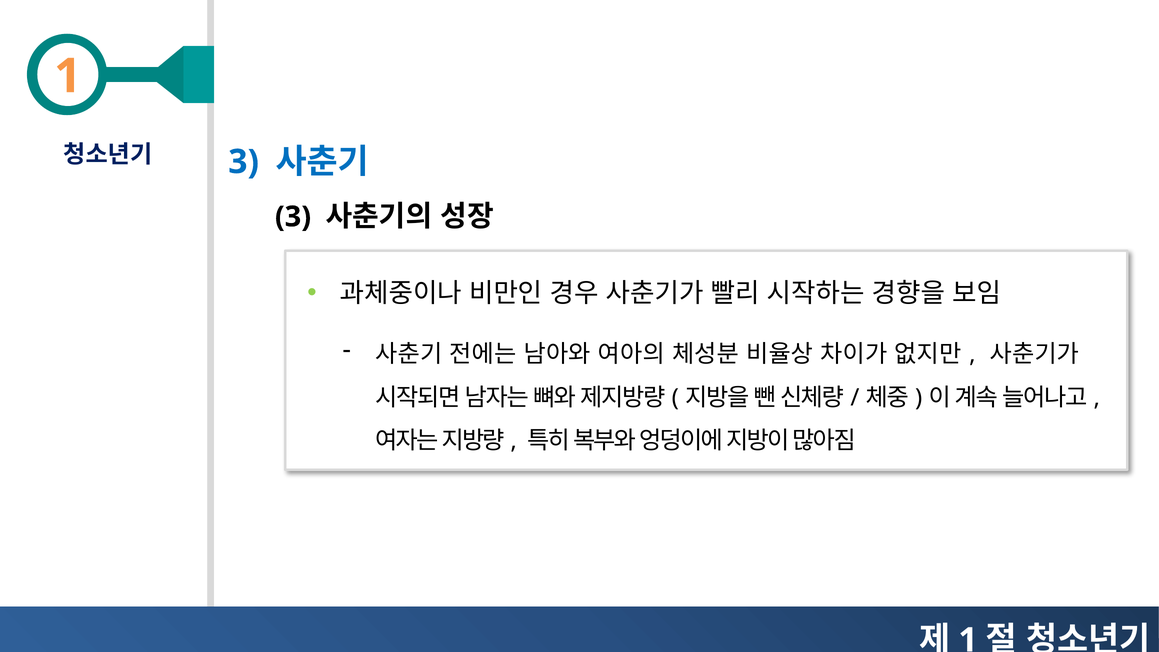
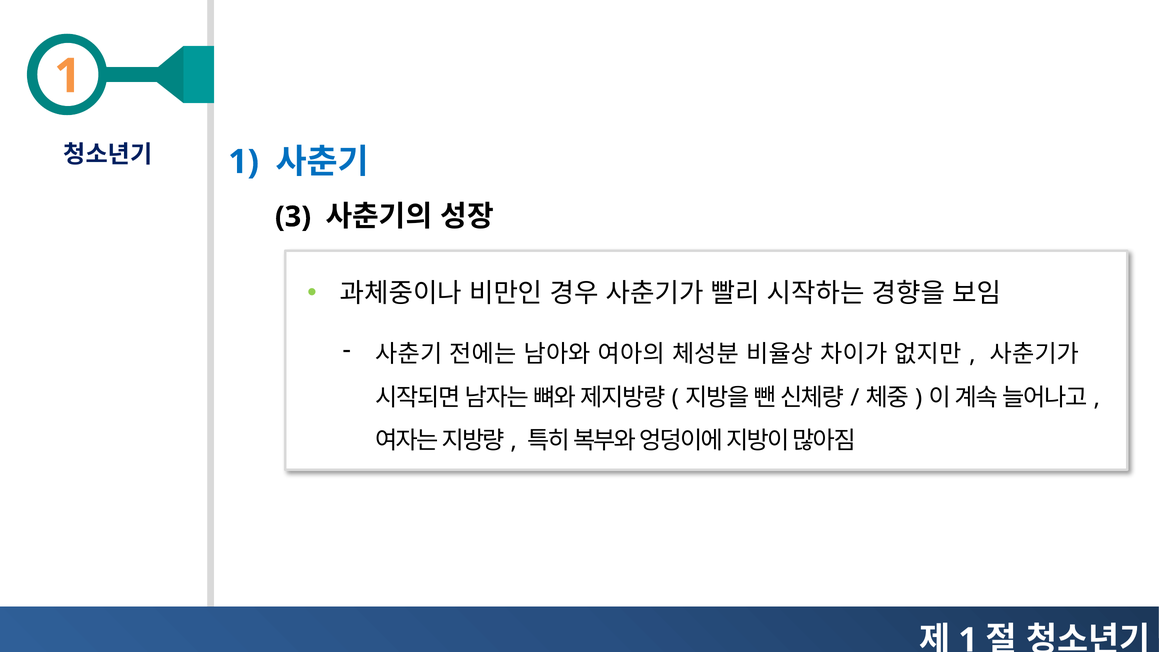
3: 3 -> 1 (244, 162)
